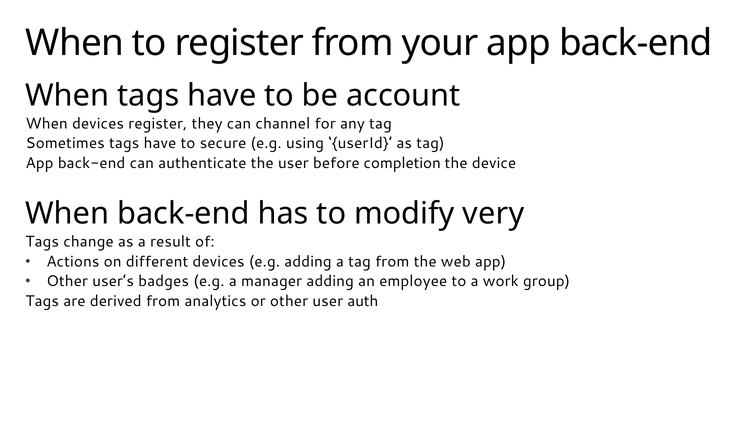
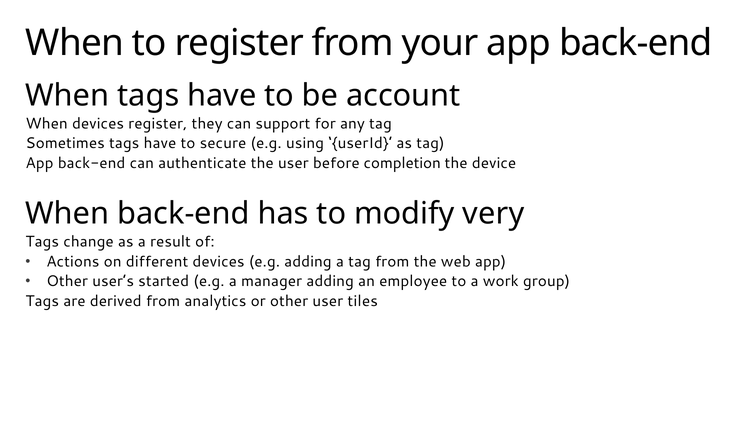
channel: channel -> support (283, 123)
badges: badges -> started (164, 281)
auth: auth -> tiles (363, 301)
